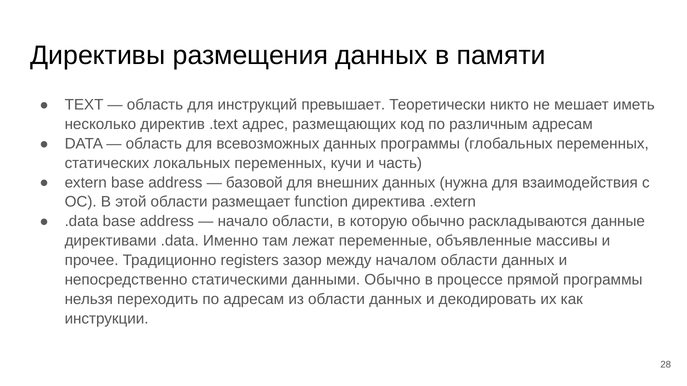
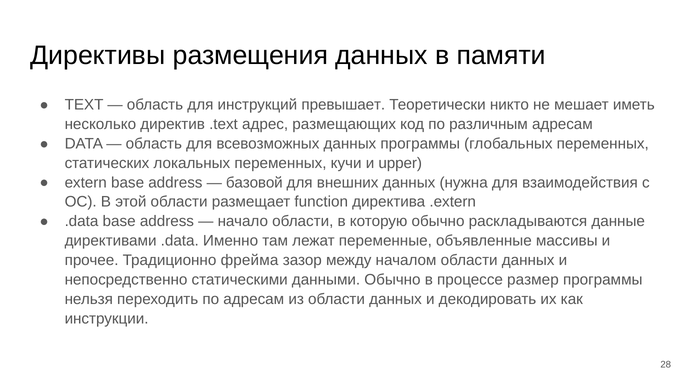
часть: часть -> upper (400, 163)
registers: registers -> фрейма (250, 261)
прямой: прямой -> размер (533, 280)
